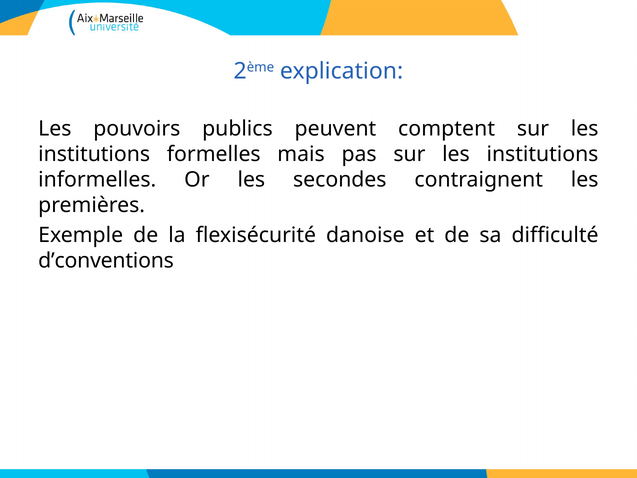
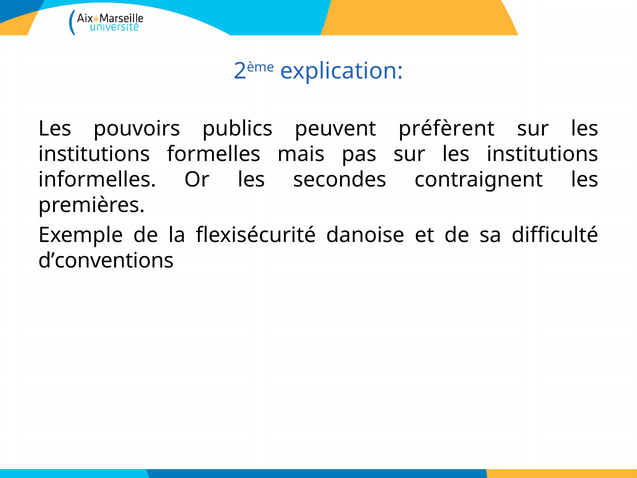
comptent: comptent -> préfèrent (446, 129)
